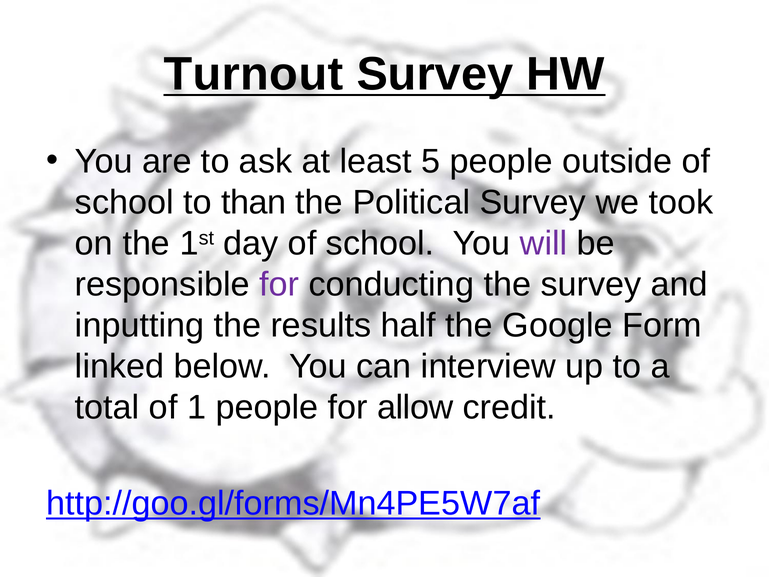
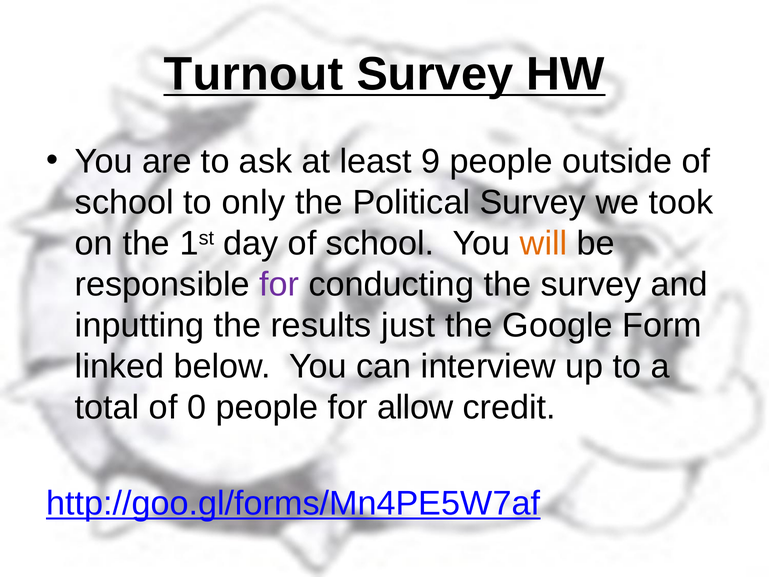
5: 5 -> 9 (431, 161)
than: than -> only (253, 202)
will colour: purple -> orange (544, 243)
half: half -> just (408, 325)
1: 1 -> 0 (197, 407)
